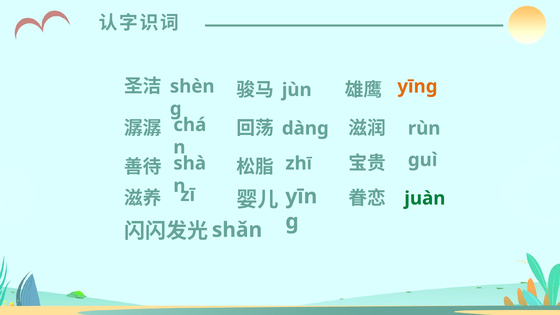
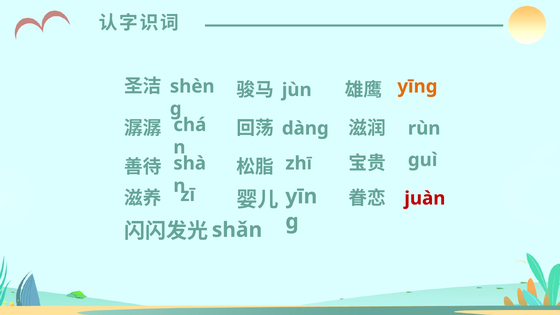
juàn colour: green -> red (425, 198)
